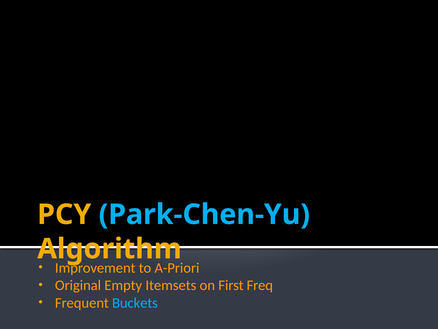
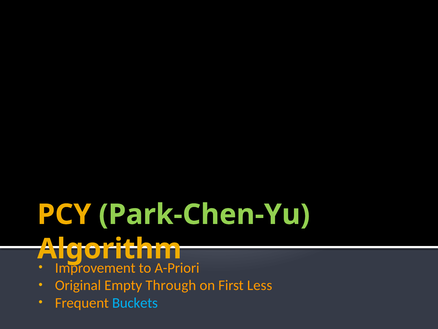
Park-Chen-Yu colour: light blue -> light green (204, 214)
Itemsets: Itemsets -> Through (171, 285)
Freq: Freq -> Less (260, 285)
